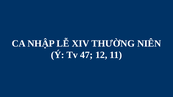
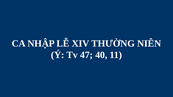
12: 12 -> 40 (101, 55)
